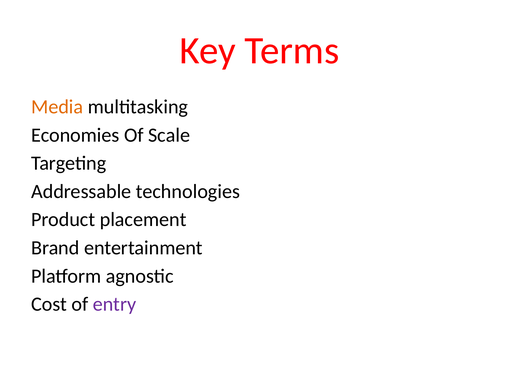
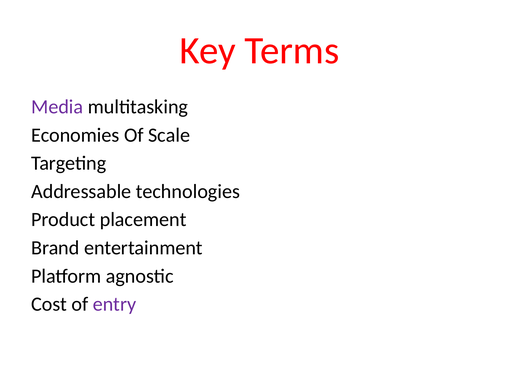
Media colour: orange -> purple (57, 107)
